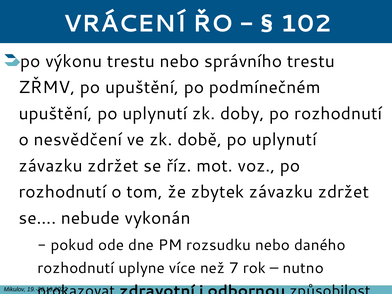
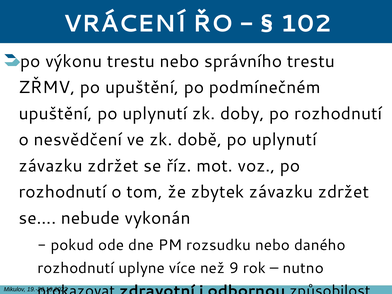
7: 7 -> 9 (234, 268)
